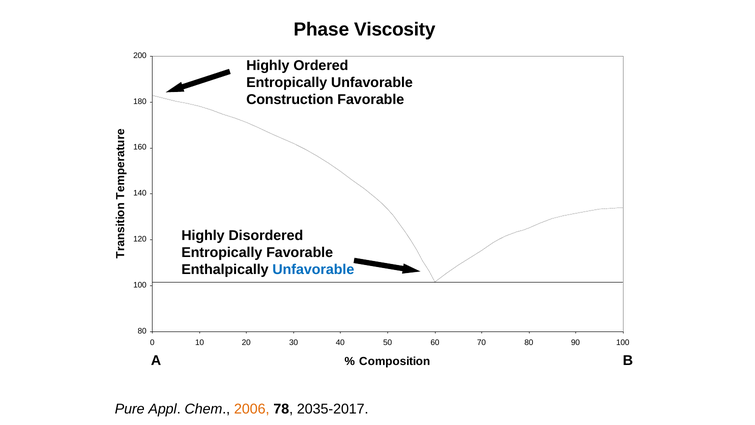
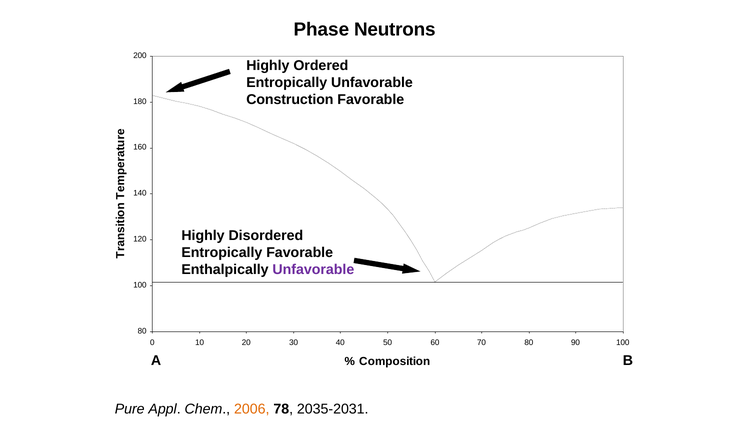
Viscosity: Viscosity -> Neutrons (395, 30)
Unfavorable colour: blue -> purple (313, 269)
2035-2017: 2035-2017 -> 2035-2031 (333, 409)
